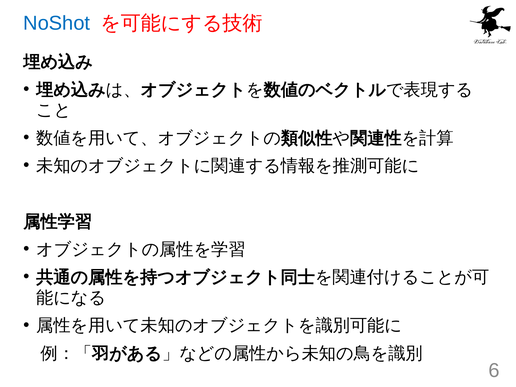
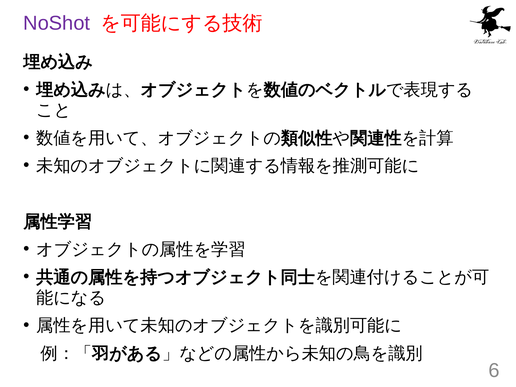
NoShot colour: blue -> purple (57, 23)
